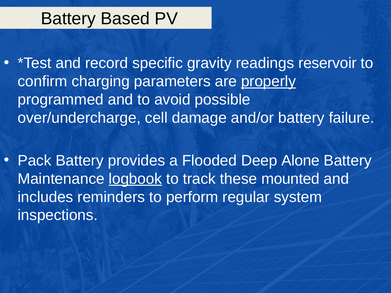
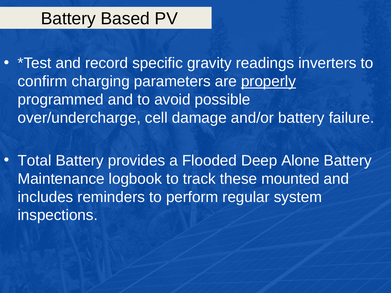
reservoir: reservoir -> inverters (327, 63)
Pack: Pack -> Total (35, 161)
logbook underline: present -> none (135, 179)
